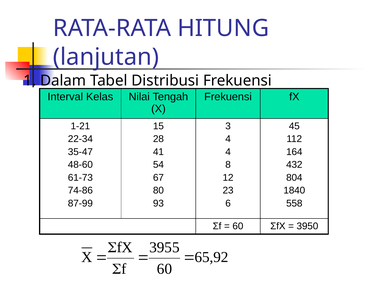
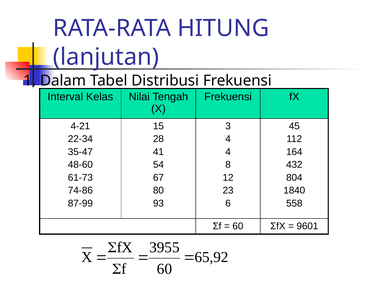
1-21: 1-21 -> 4-21 (80, 126)
3950: 3950 -> 9601 (307, 226)
